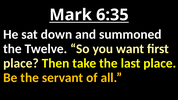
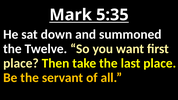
6:35: 6:35 -> 5:35 (112, 15)
